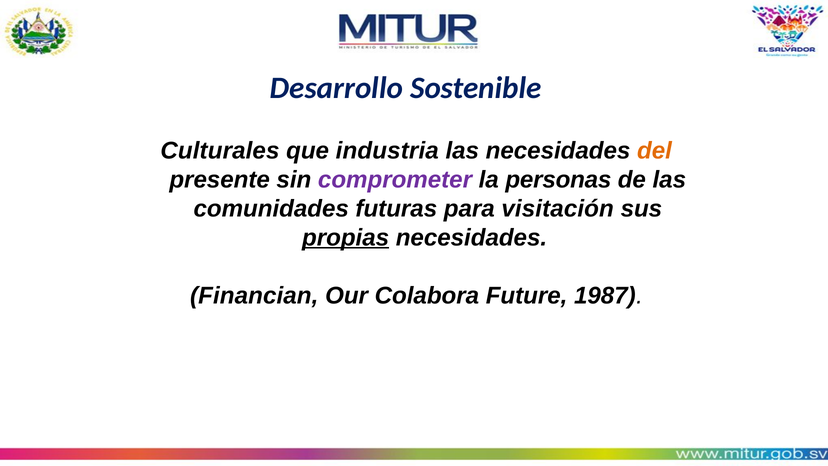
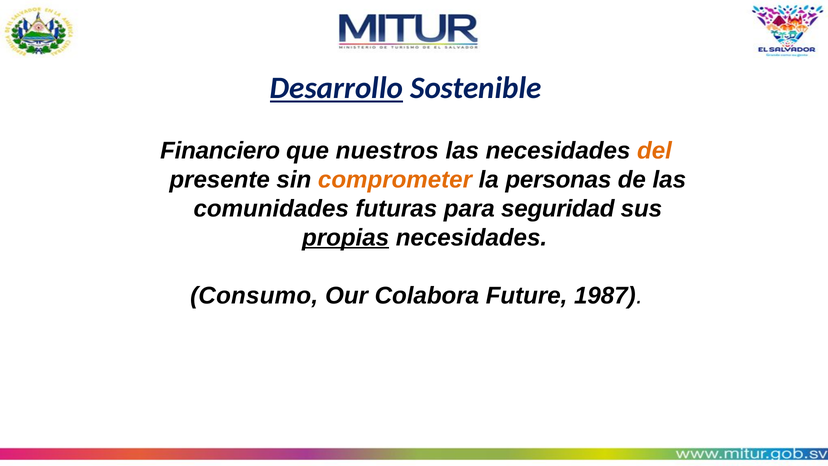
Desarrollo underline: none -> present (336, 88)
Culturales: Culturales -> Financiero (220, 150)
industria: industria -> nuestros (387, 150)
comprometer colour: purple -> orange (395, 179)
visitación: visitación -> seguridad (558, 208)
Financian: Financian -> Consumo (254, 295)
